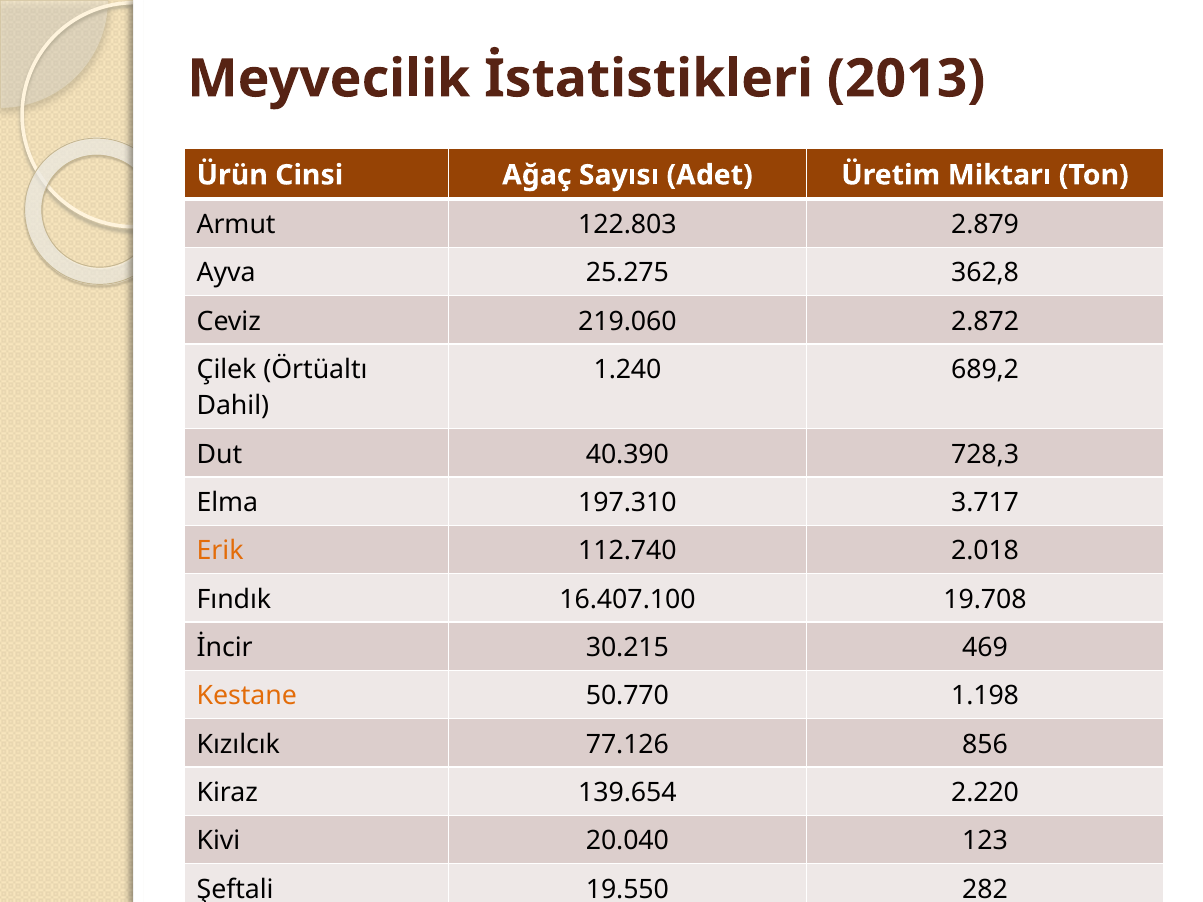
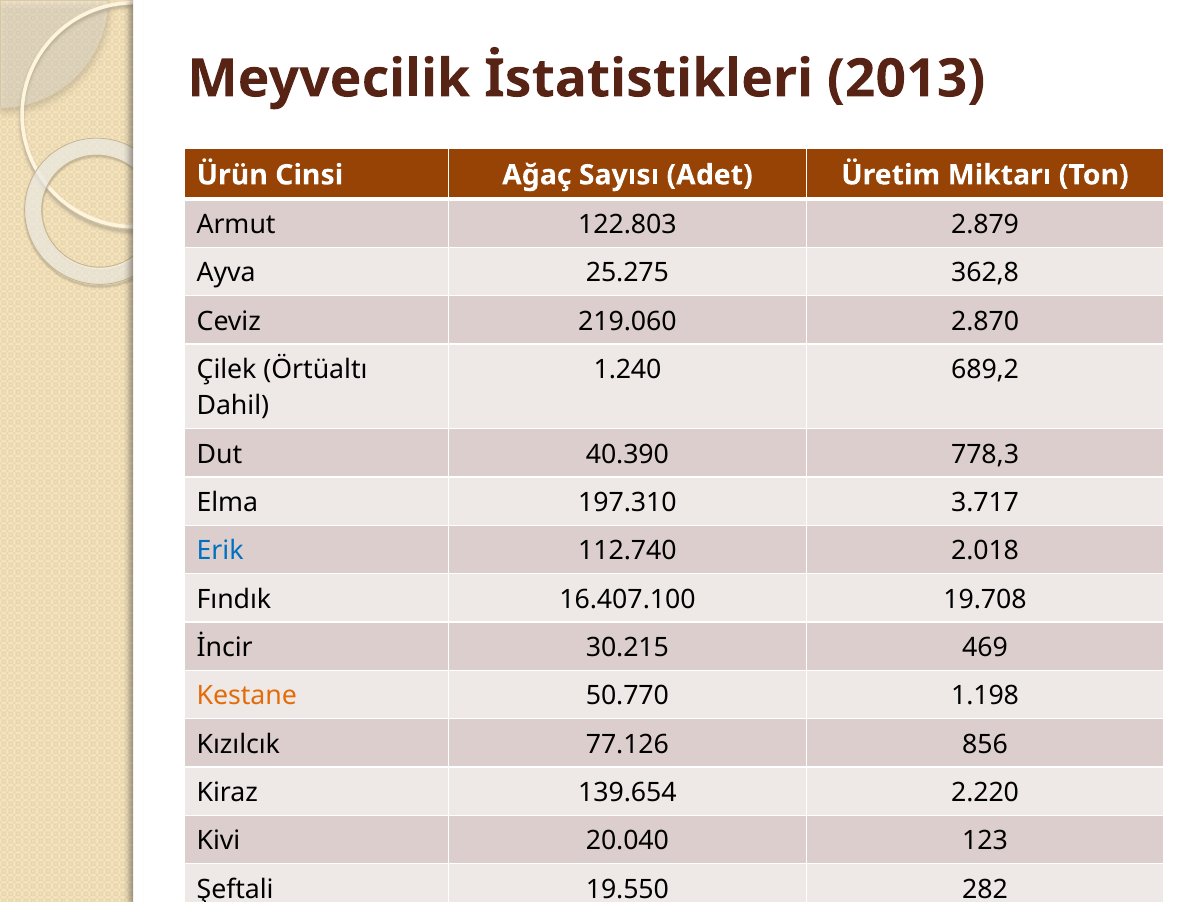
2.872: 2.872 -> 2.870 (985, 321)
728,3: 728,3 -> 778,3 (985, 454)
Erik colour: orange -> blue (220, 551)
